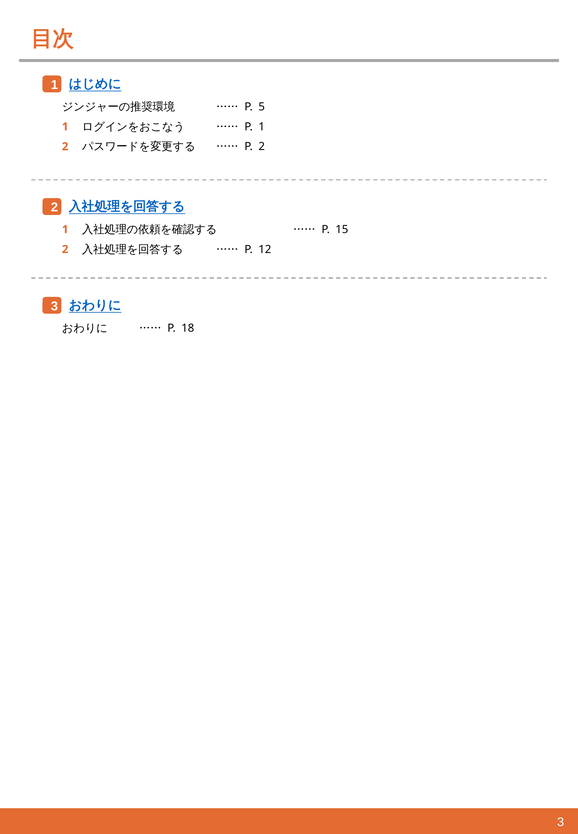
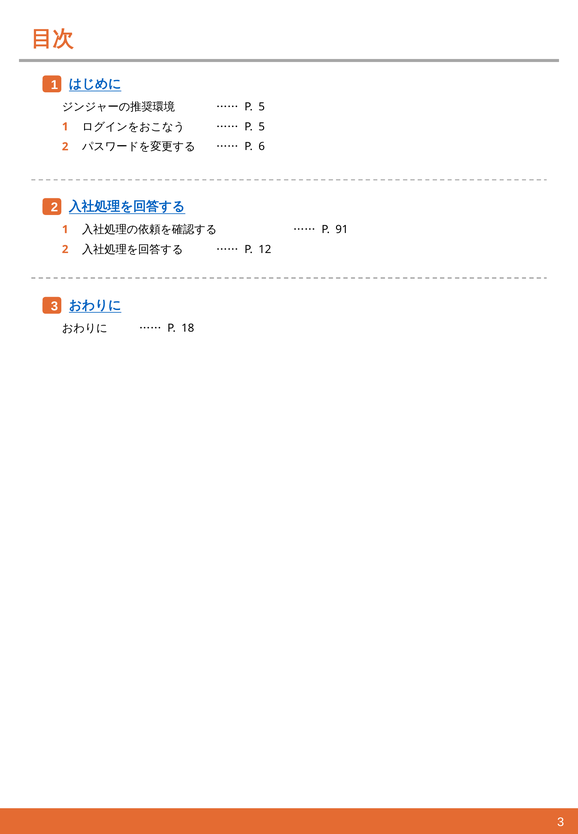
1: 1 -> 5 (262, 127)
P 2: 2 -> 6 (262, 147)
15: 15 -> 91 (342, 230)
